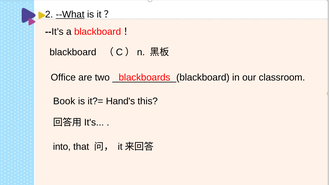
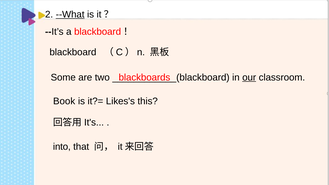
Office: Office -> Some (63, 77)
our underline: none -> present (249, 77)
Hand's: Hand's -> Likes's (120, 101)
